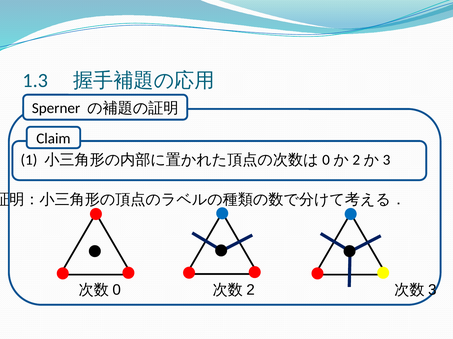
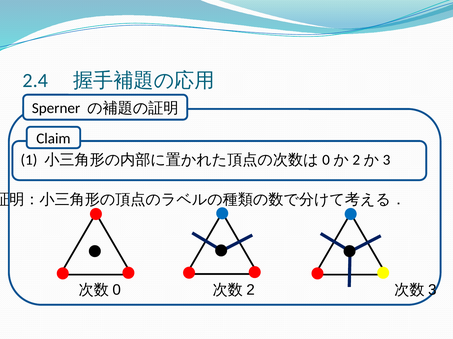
1.3: 1.3 -> 2.4 (35, 81)
